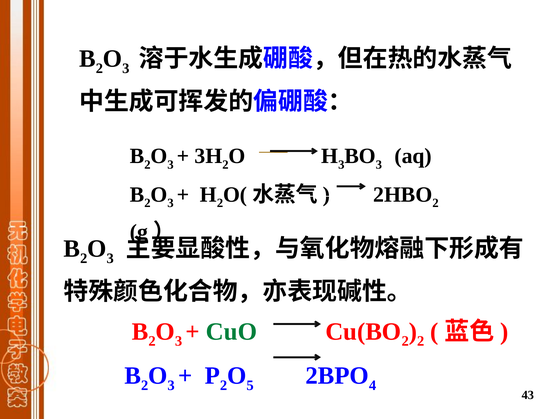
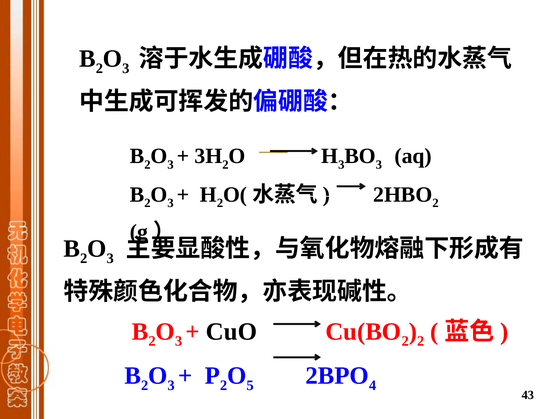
CuO colour: green -> black (232, 332)
